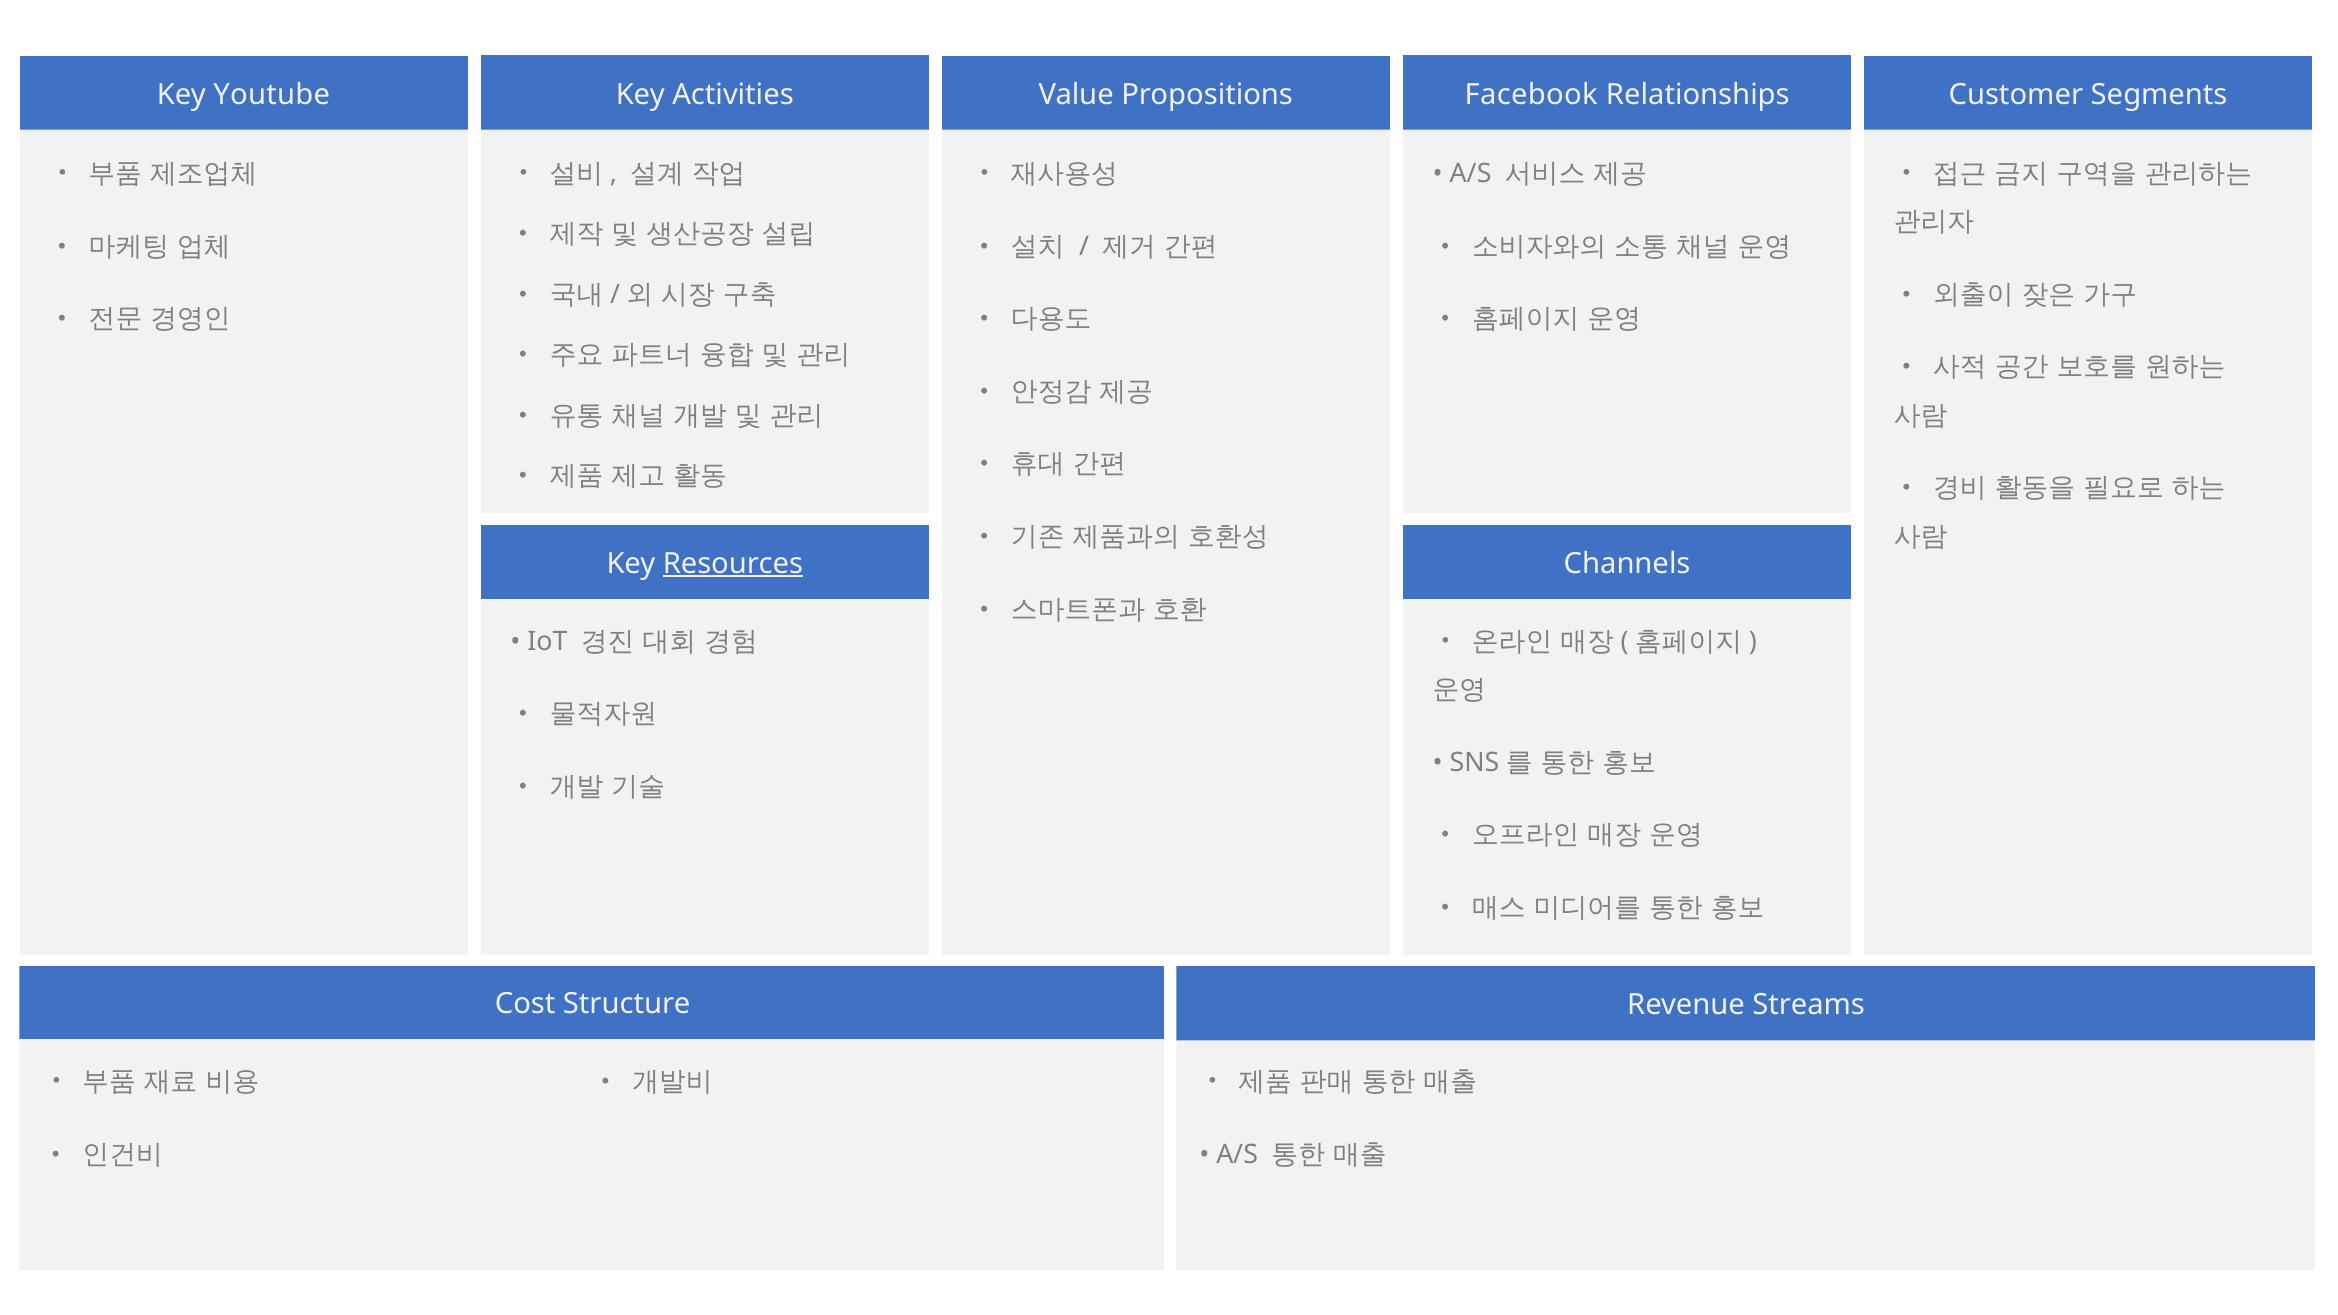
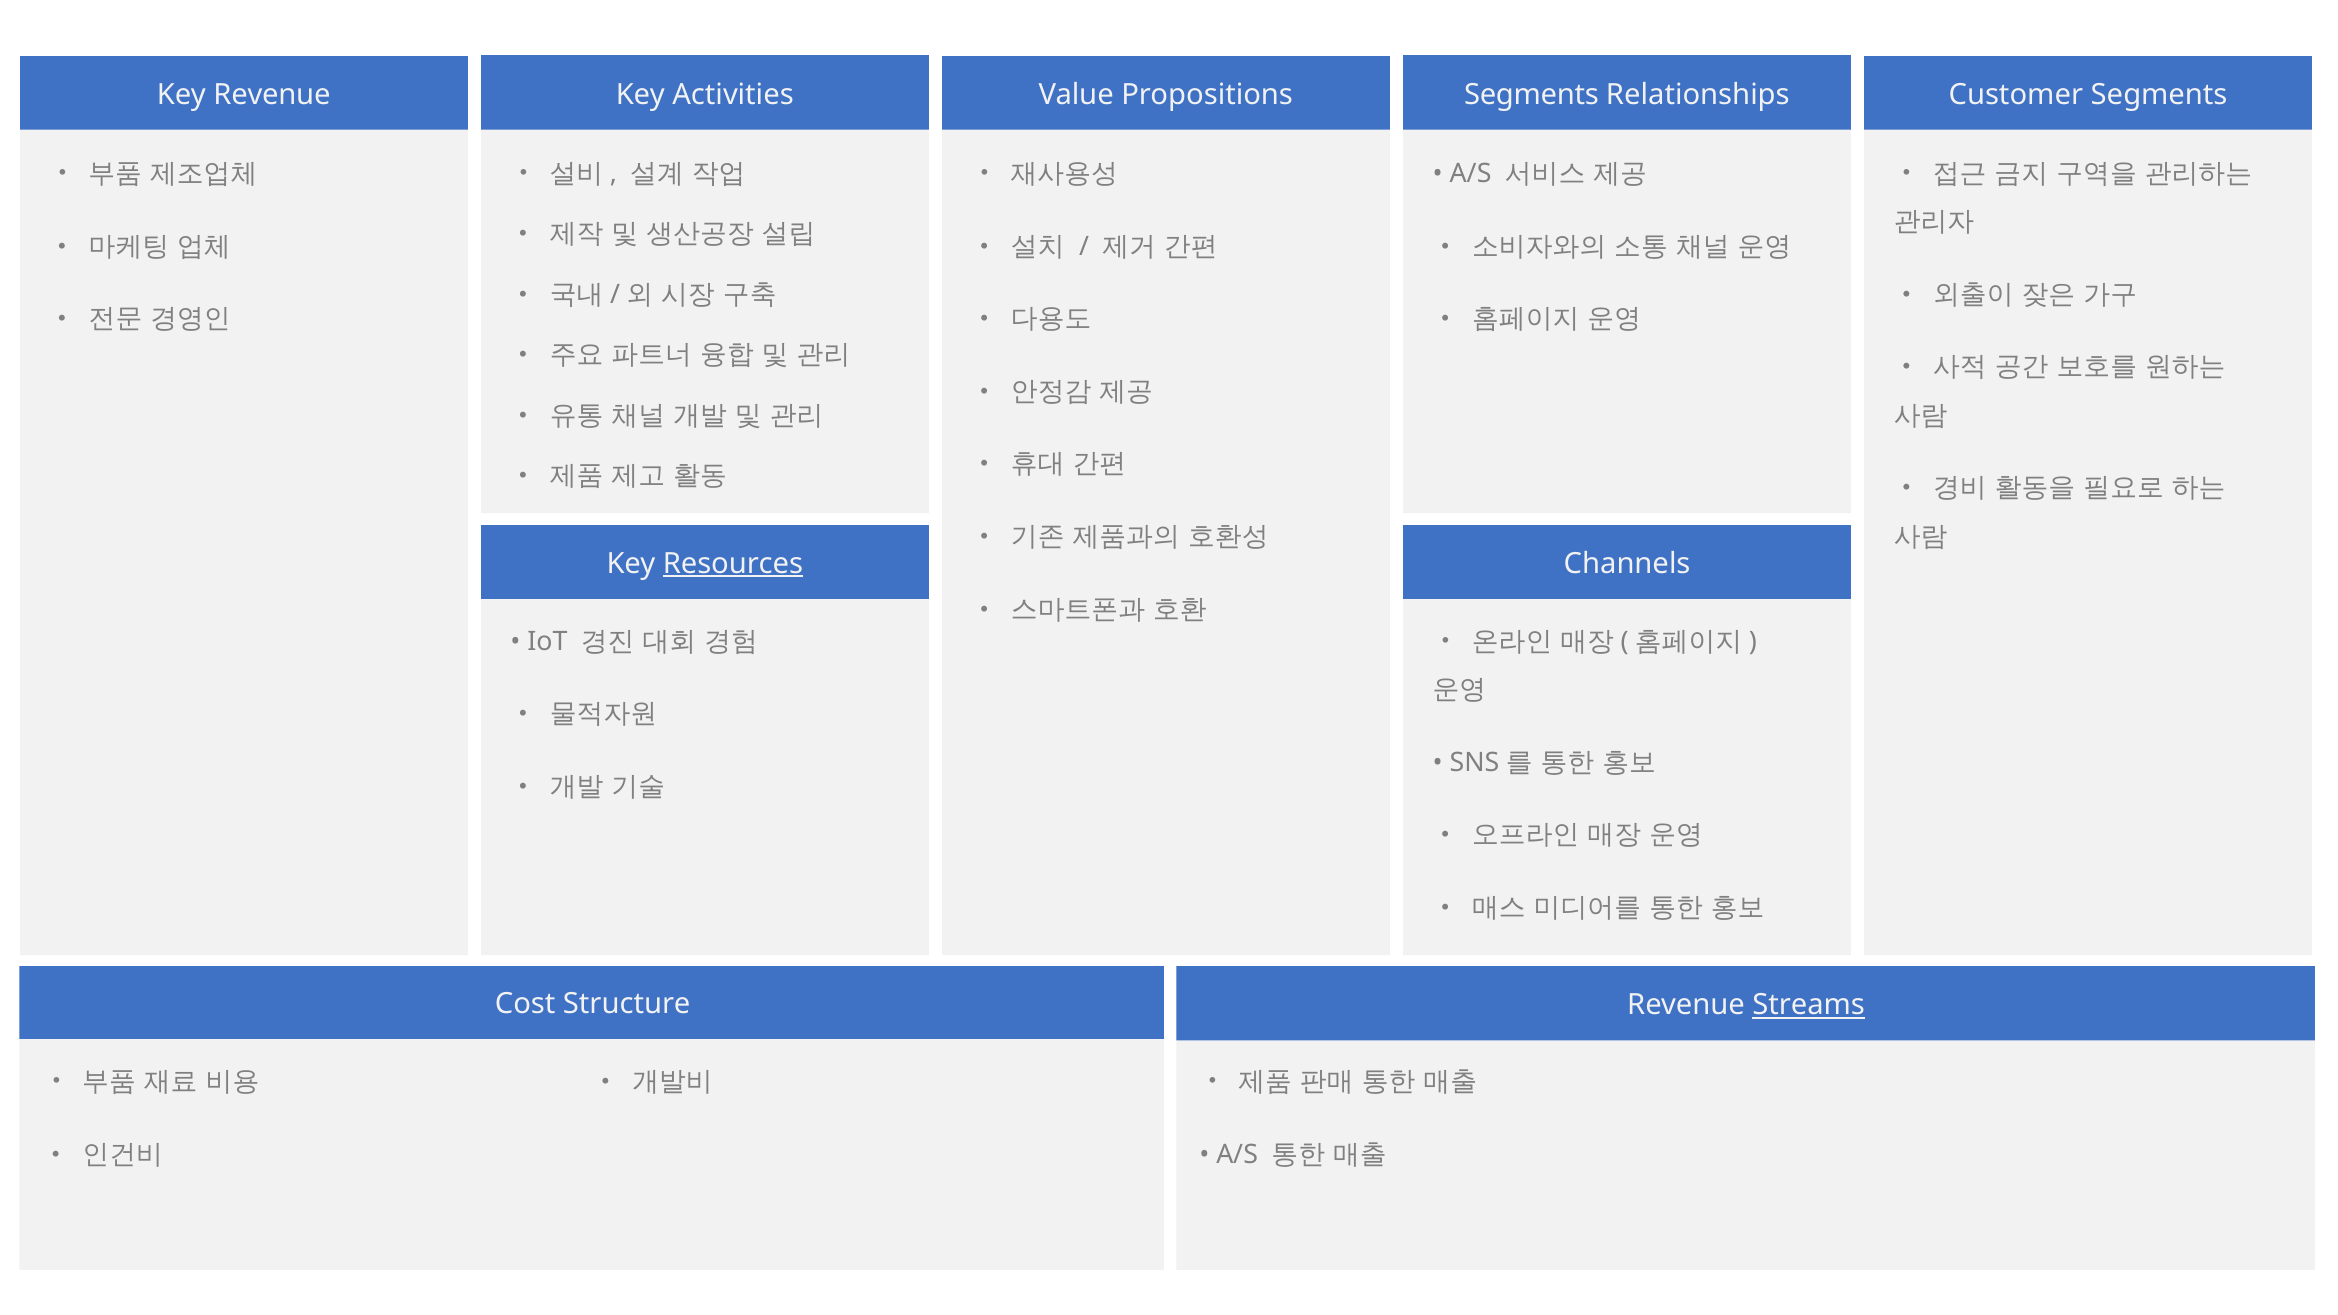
Key Youtube: Youtube -> Revenue (272, 94)
Facebook: Facebook -> Segments (1531, 94)
Streams underline: none -> present (1809, 1005)
